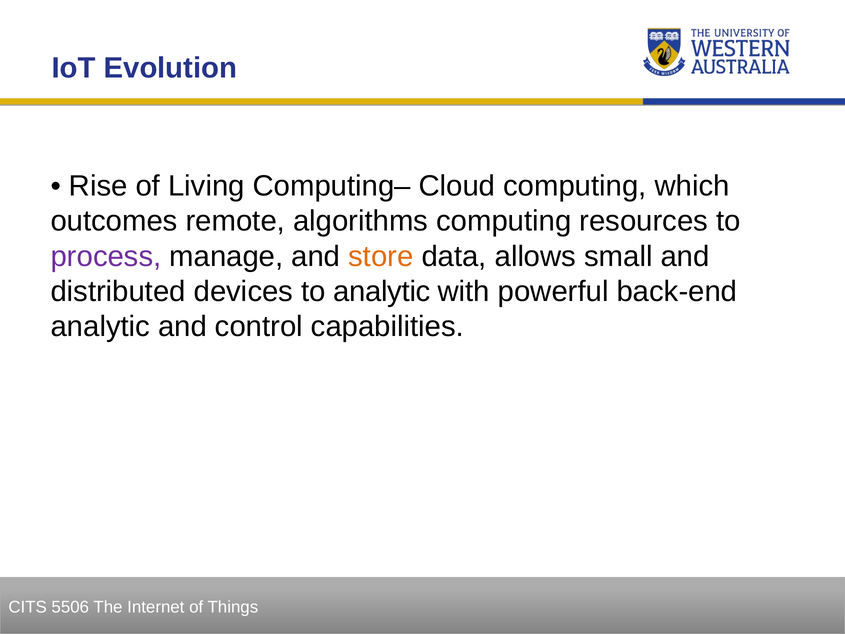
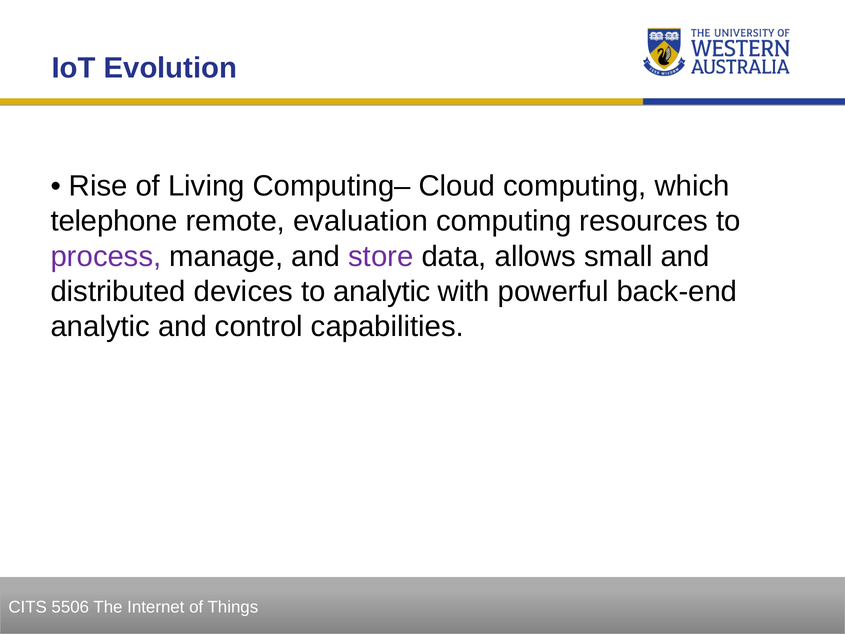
outcomes: outcomes -> telephone (114, 221)
algorithms: algorithms -> evaluation (360, 221)
store colour: orange -> purple (381, 256)
